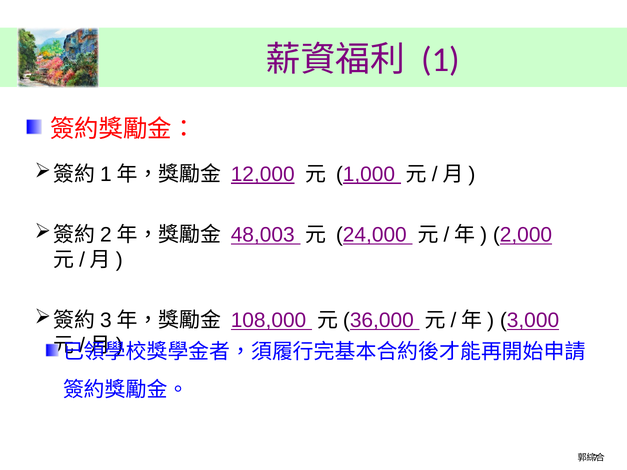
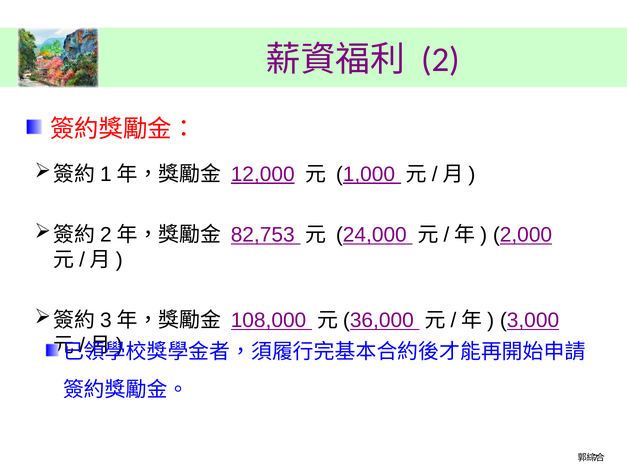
1: 1 -> 2 (440, 60)
48,003: 48,003 -> 82,753 (263, 235)
